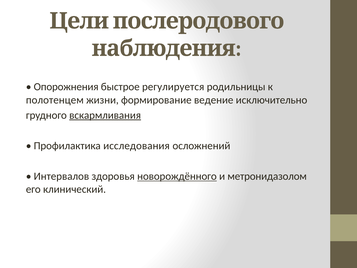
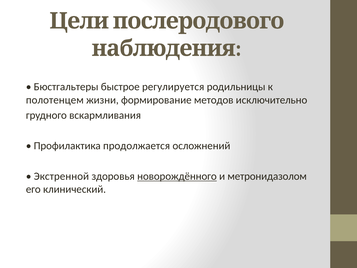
Опорожнения: Опорожнения -> Бюстгальтеры (66, 87)
ведение: ведение -> методов (214, 100)
вскармливания underline: present -> none (105, 115)
исследования: исследования -> продолжается (137, 146)
Интервалов: Интервалов -> Экстренной (61, 176)
